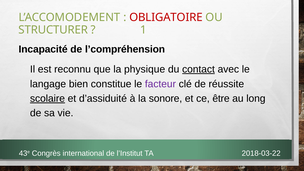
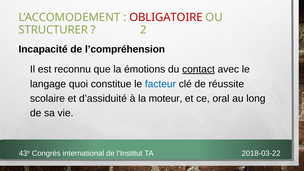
1: 1 -> 2 (143, 30)
physique: physique -> émotions (145, 69)
bien: bien -> quoi (78, 84)
facteur colour: purple -> blue (160, 84)
scolaire underline: present -> none (47, 99)
sonore: sonore -> moteur (166, 99)
être: être -> oral (221, 99)
